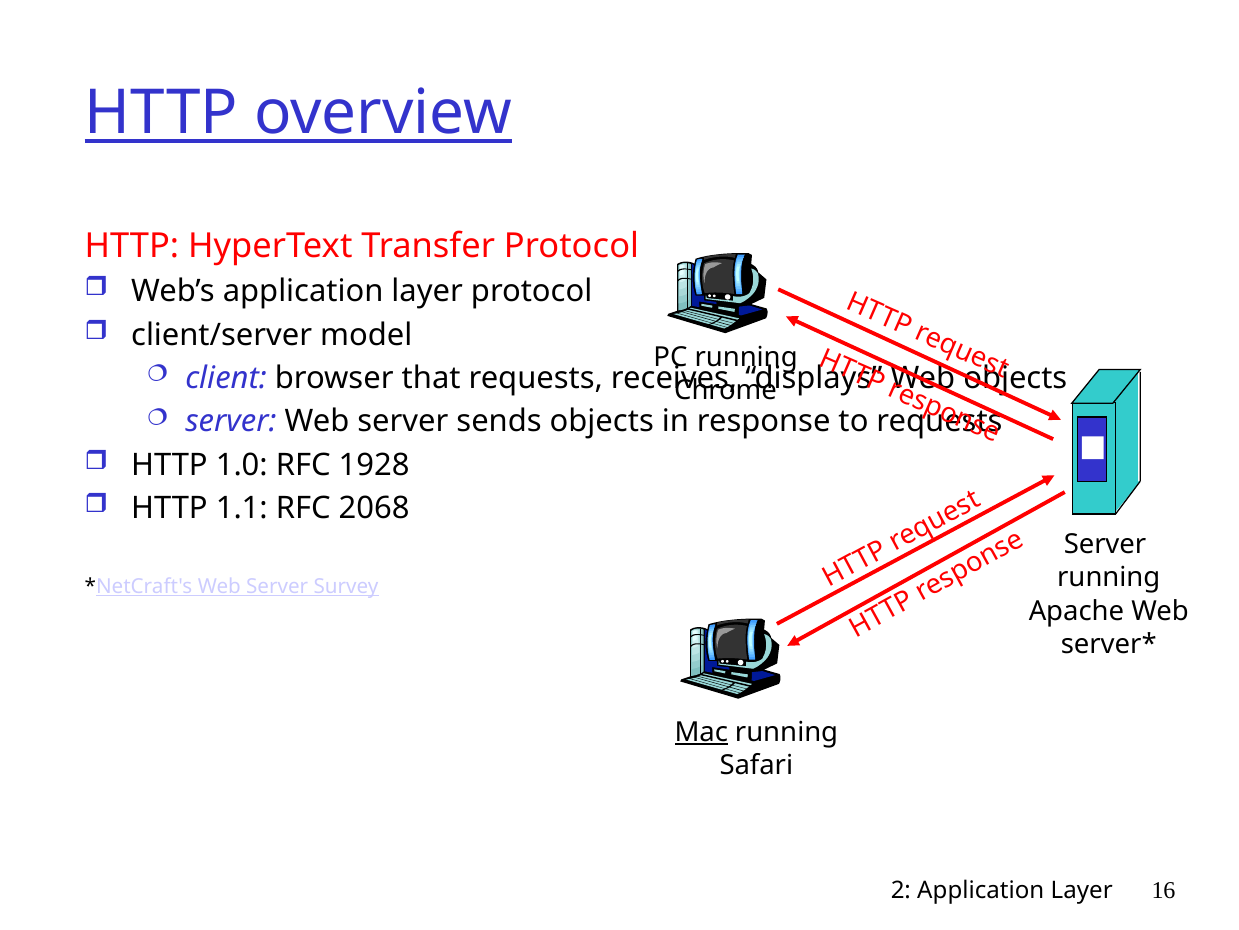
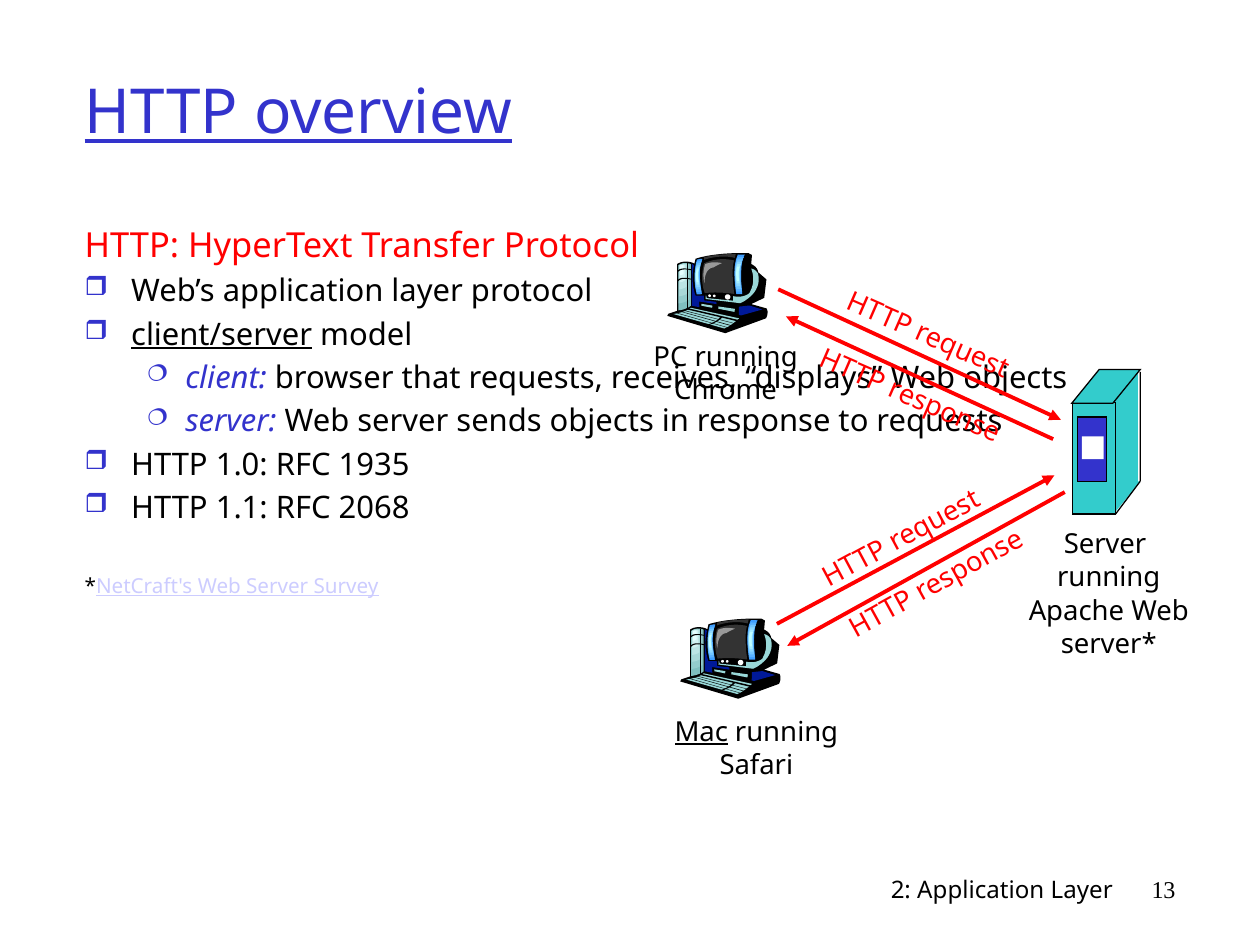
client/server underline: none -> present (222, 335)
1928: 1928 -> 1935 (374, 465)
16: 16 -> 13 (1164, 890)
